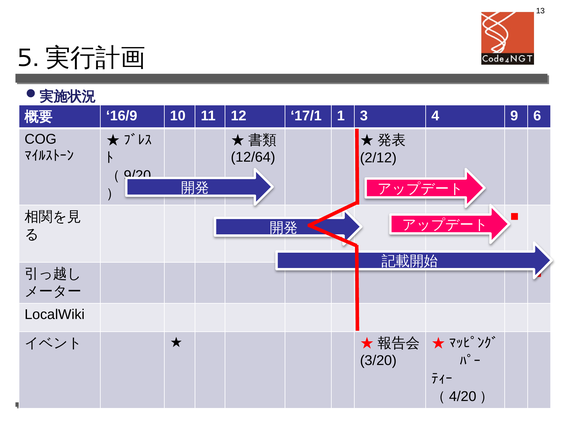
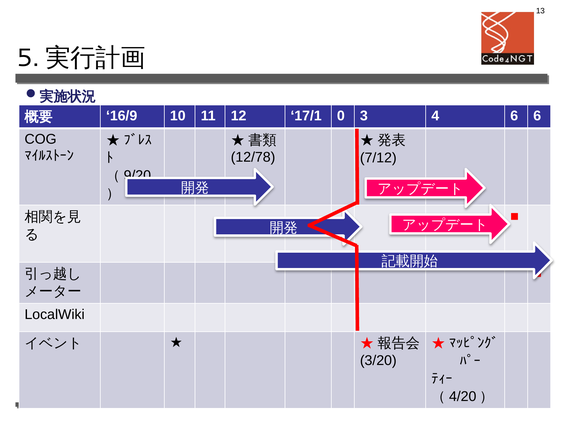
1: 1 -> 0 (341, 116)
4 9: 9 -> 6 (514, 116)
12/64: 12/64 -> 12/78 (253, 157)
2/12: 2/12 -> 7/12 (378, 158)
